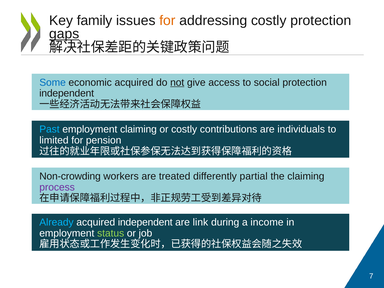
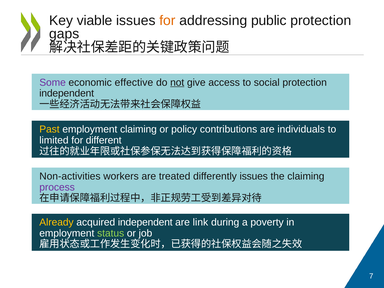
family: family -> viable (95, 21)
addressing costly: costly -> public (269, 21)
gaps underline: present -> none (64, 34)
Some colour: blue -> purple (53, 82)
economic acquired: acquired -> effective (134, 82)
Past colour: light blue -> yellow (49, 129)
or costly: costly -> policy (184, 129)
pension: pension -> different (104, 140)
Non-crowding: Non-crowding -> Non-activities (70, 176)
differently partial: partial -> issues (254, 176)
Already colour: light blue -> yellow (56, 222)
income: income -> poverty (267, 222)
